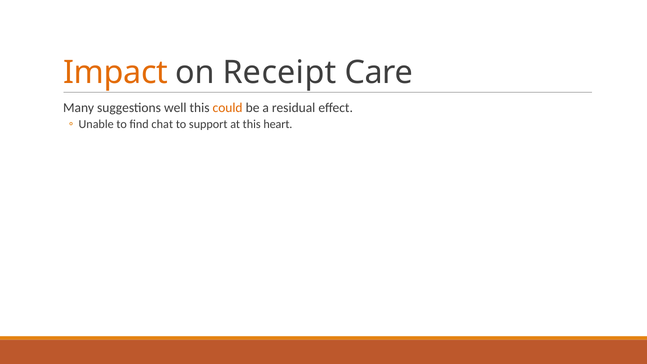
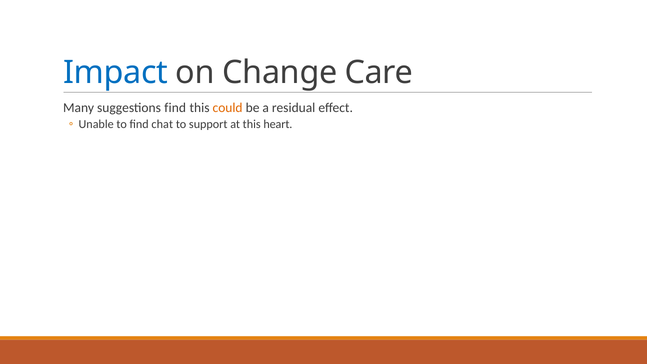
Impact colour: orange -> blue (116, 72)
Receipt: Receipt -> Change (280, 72)
suggestions well: well -> find (175, 108)
